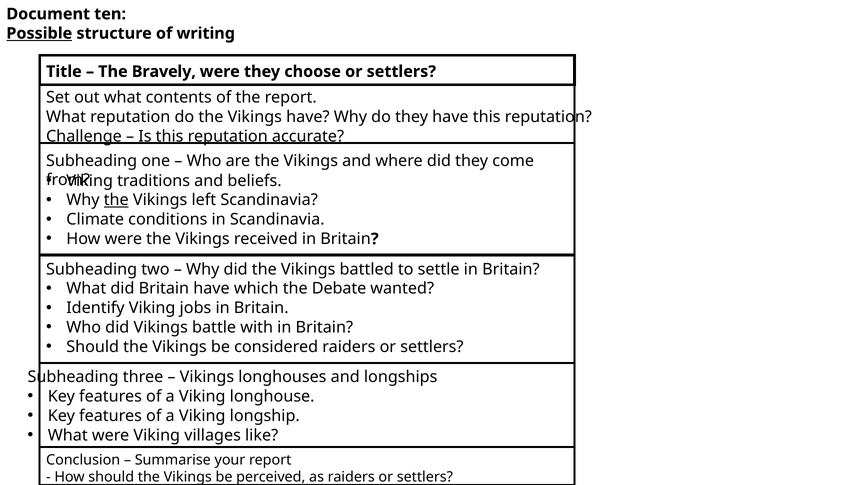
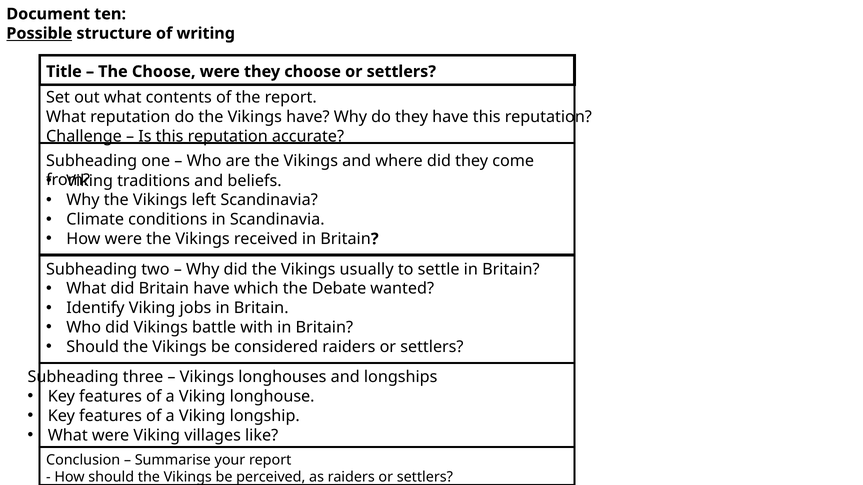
The Bravely: Bravely -> Choose (164, 72)
the underline: present -> none (116, 200)
battled: battled -> usually (367, 269)
